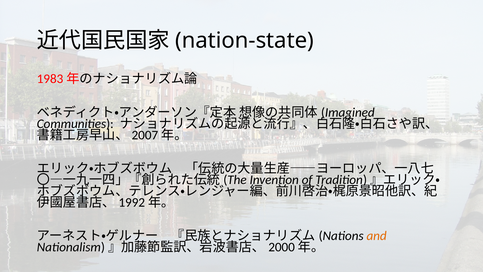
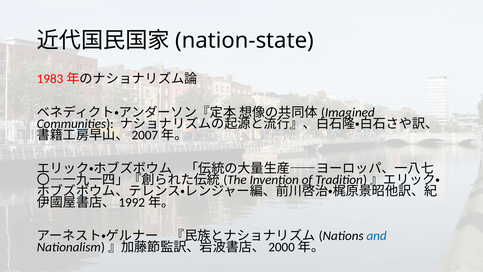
and colour: orange -> blue (377, 236)
